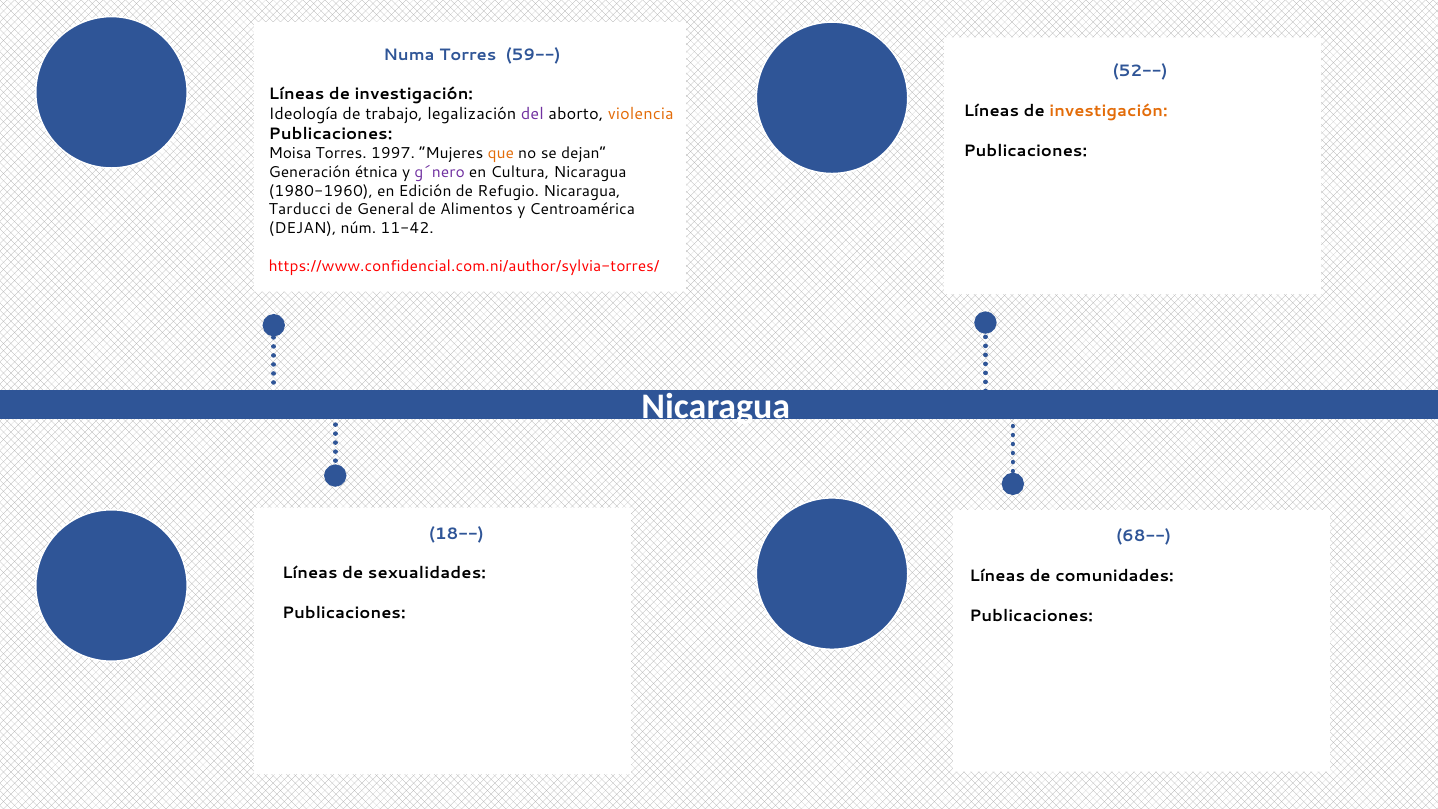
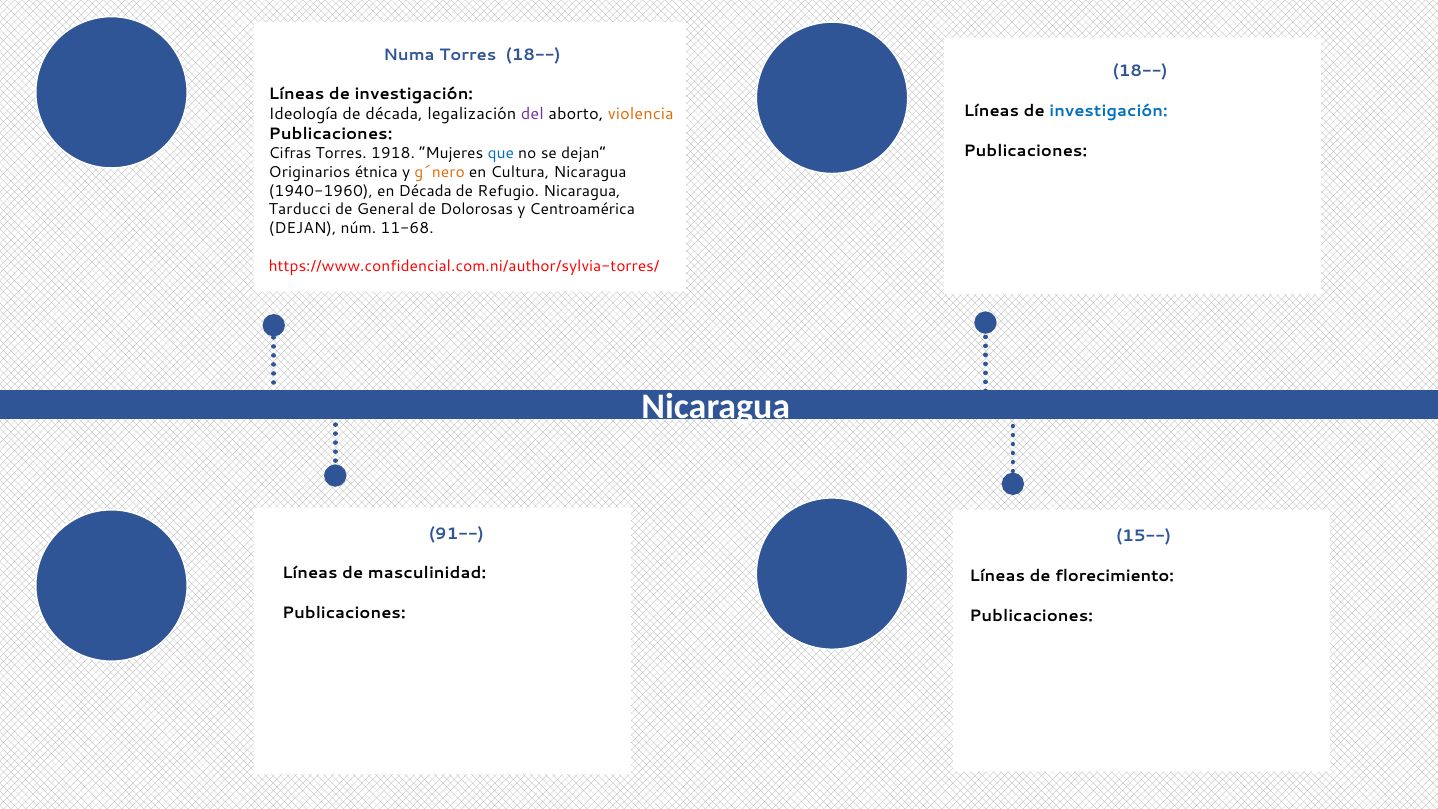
Torres 59--: 59-- -> 18-- (533, 55)
52--: 52-- -> 18-- (1140, 71)
investigación colour: orange -> blue (1109, 111)
de trabajo: trabajo -> década (394, 114)
Moisa: Moisa -> Cifras (290, 153)
1997: 1997 -> 1918 (393, 153)
que colour: orange -> blue (501, 153)
Generación: Generación -> Originarios (310, 172)
g´nero colour: purple -> orange (440, 172)
1980-1960: 1980-1960 -> 1940-1960 (321, 191)
en Edición: Edición -> Década (425, 191)
Alimentos: Alimentos -> Dolorosas (477, 210)
11-42: 11-42 -> 11-68 (407, 229)
18--: 18-- -> 91-- (456, 534)
68--: 68-- -> 15-- (1144, 536)
sexualidades: sexualidades -> masculinidad (427, 573)
comunidades: comunidades -> florecimiento (1115, 576)
